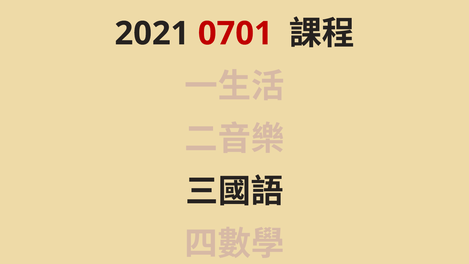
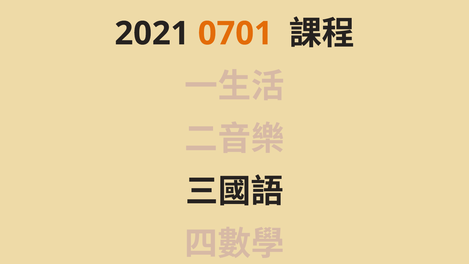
0701 colour: red -> orange (235, 34)
